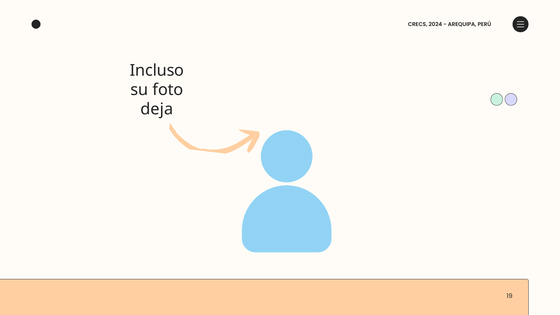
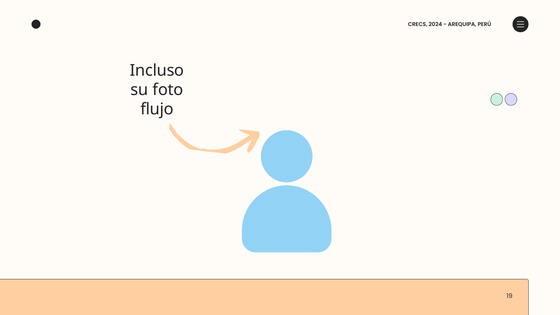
deja: deja -> flujo (157, 109)
